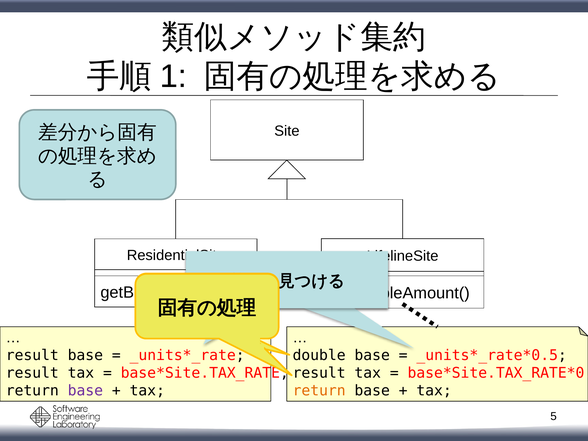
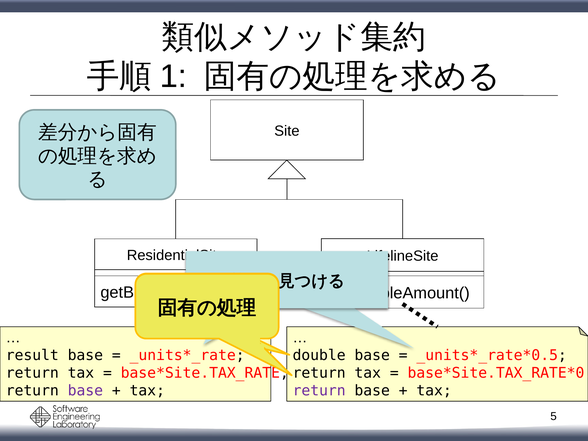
result: result -> return (32, 373)
result: result -> return (319, 373)
return colour: orange -> purple (319, 391)
